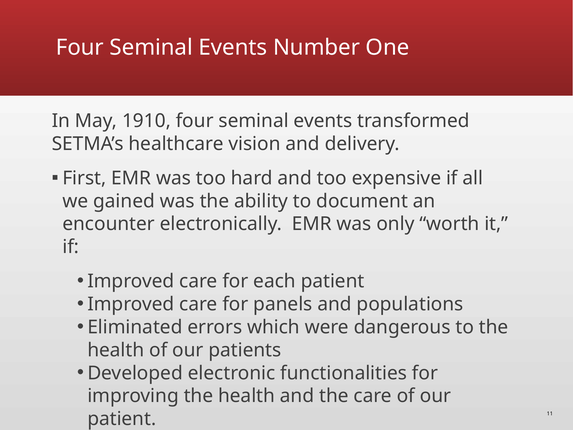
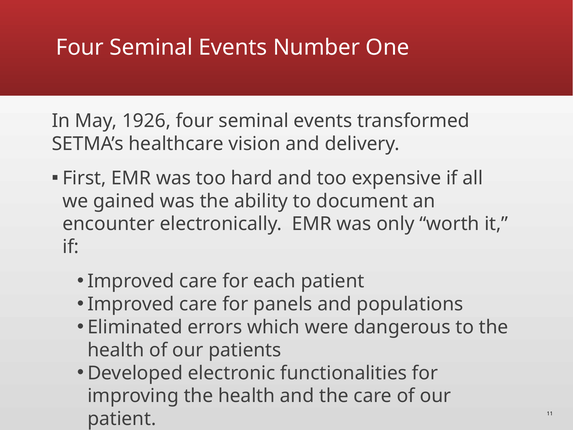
1910: 1910 -> 1926 (146, 121)
